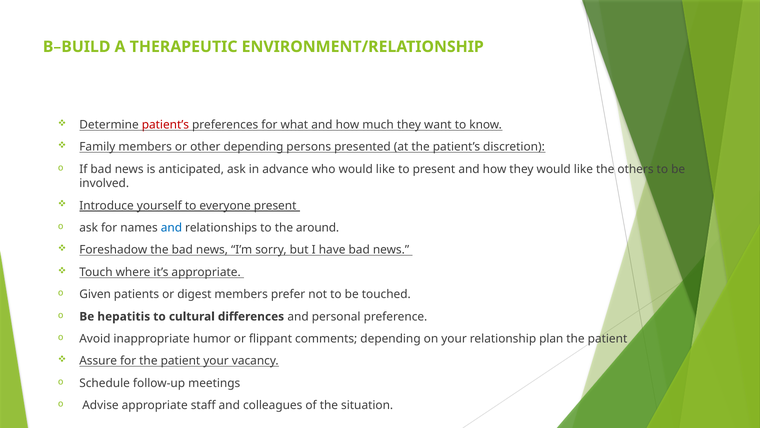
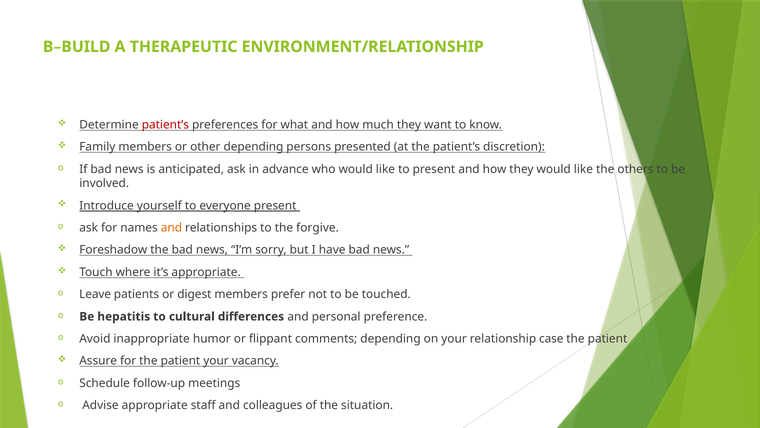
and colour: blue -> orange (171, 228)
around: around -> forgive (318, 228)
Given: Given -> Leave (95, 294)
plan: plan -> case (551, 338)
